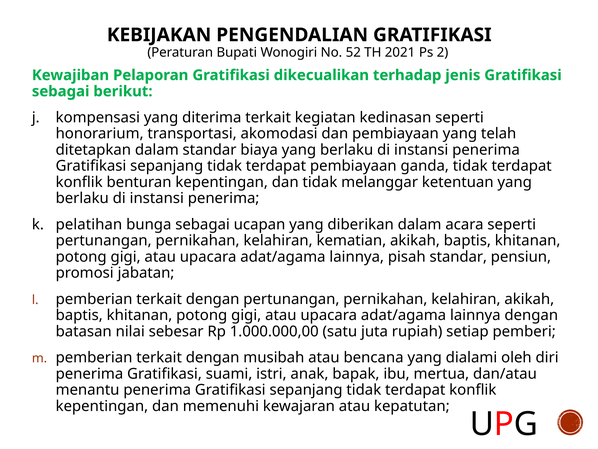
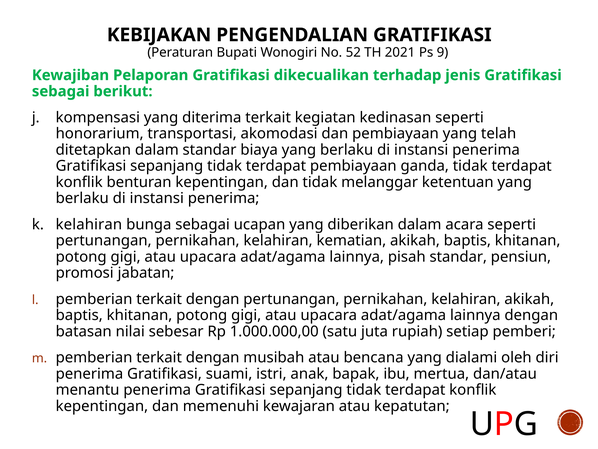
2: 2 -> 9 (443, 52)
k pelatihan: pelatihan -> kelahiran (89, 224)
